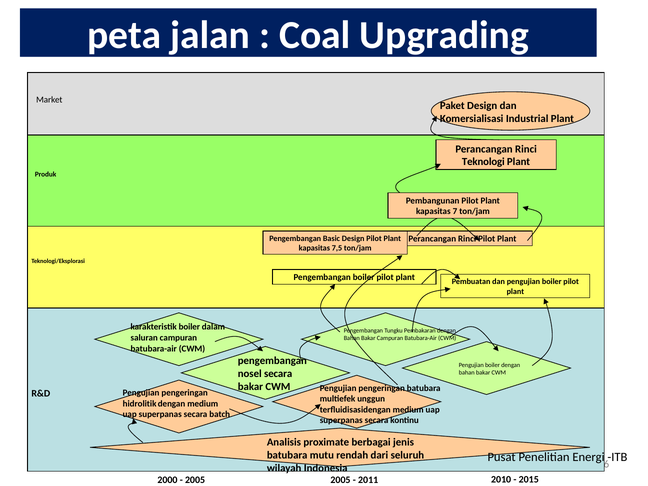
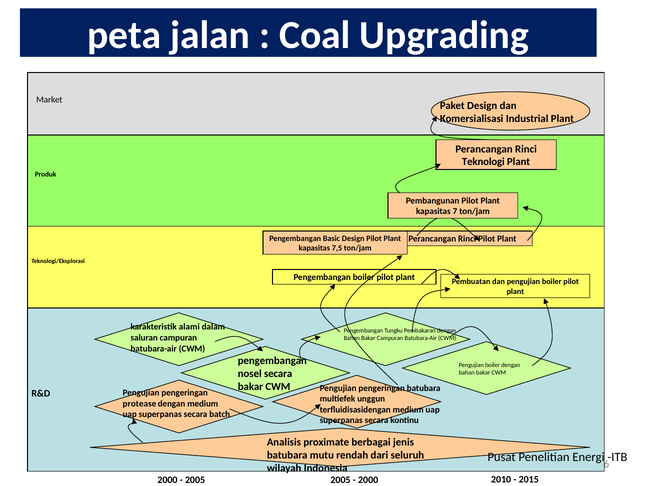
karakteristik boiler: boiler -> alami (189, 327)
hidrolitik: hidrolitik -> protease (140, 404)
2011: 2011 -> 2000 (368, 480)
